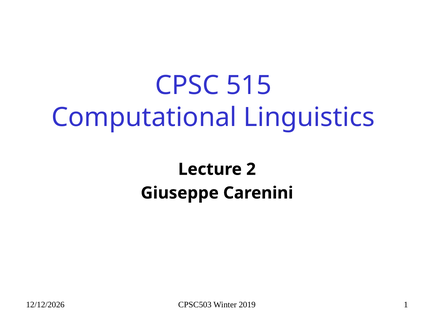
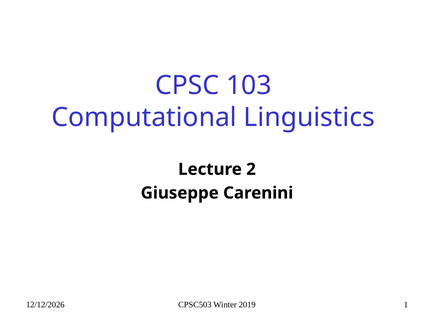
515: 515 -> 103 (249, 85)
